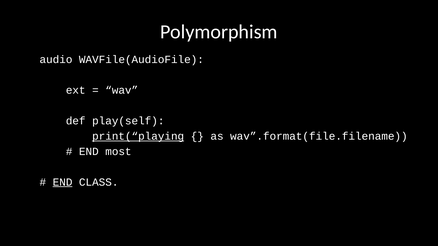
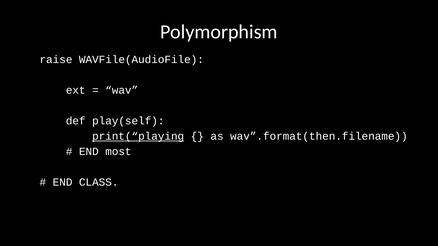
audio: audio -> raise (56, 60)
wav”.format(file.filename: wav”.format(file.filename -> wav”.format(then.filename (319, 136)
END underline: present -> none (63, 182)
